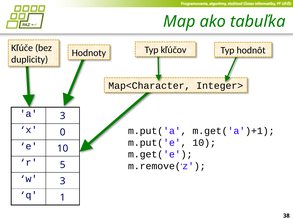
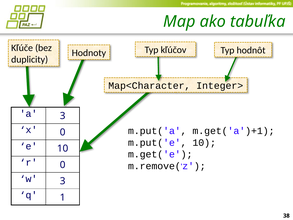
r 5: 5 -> 0 (63, 165)
